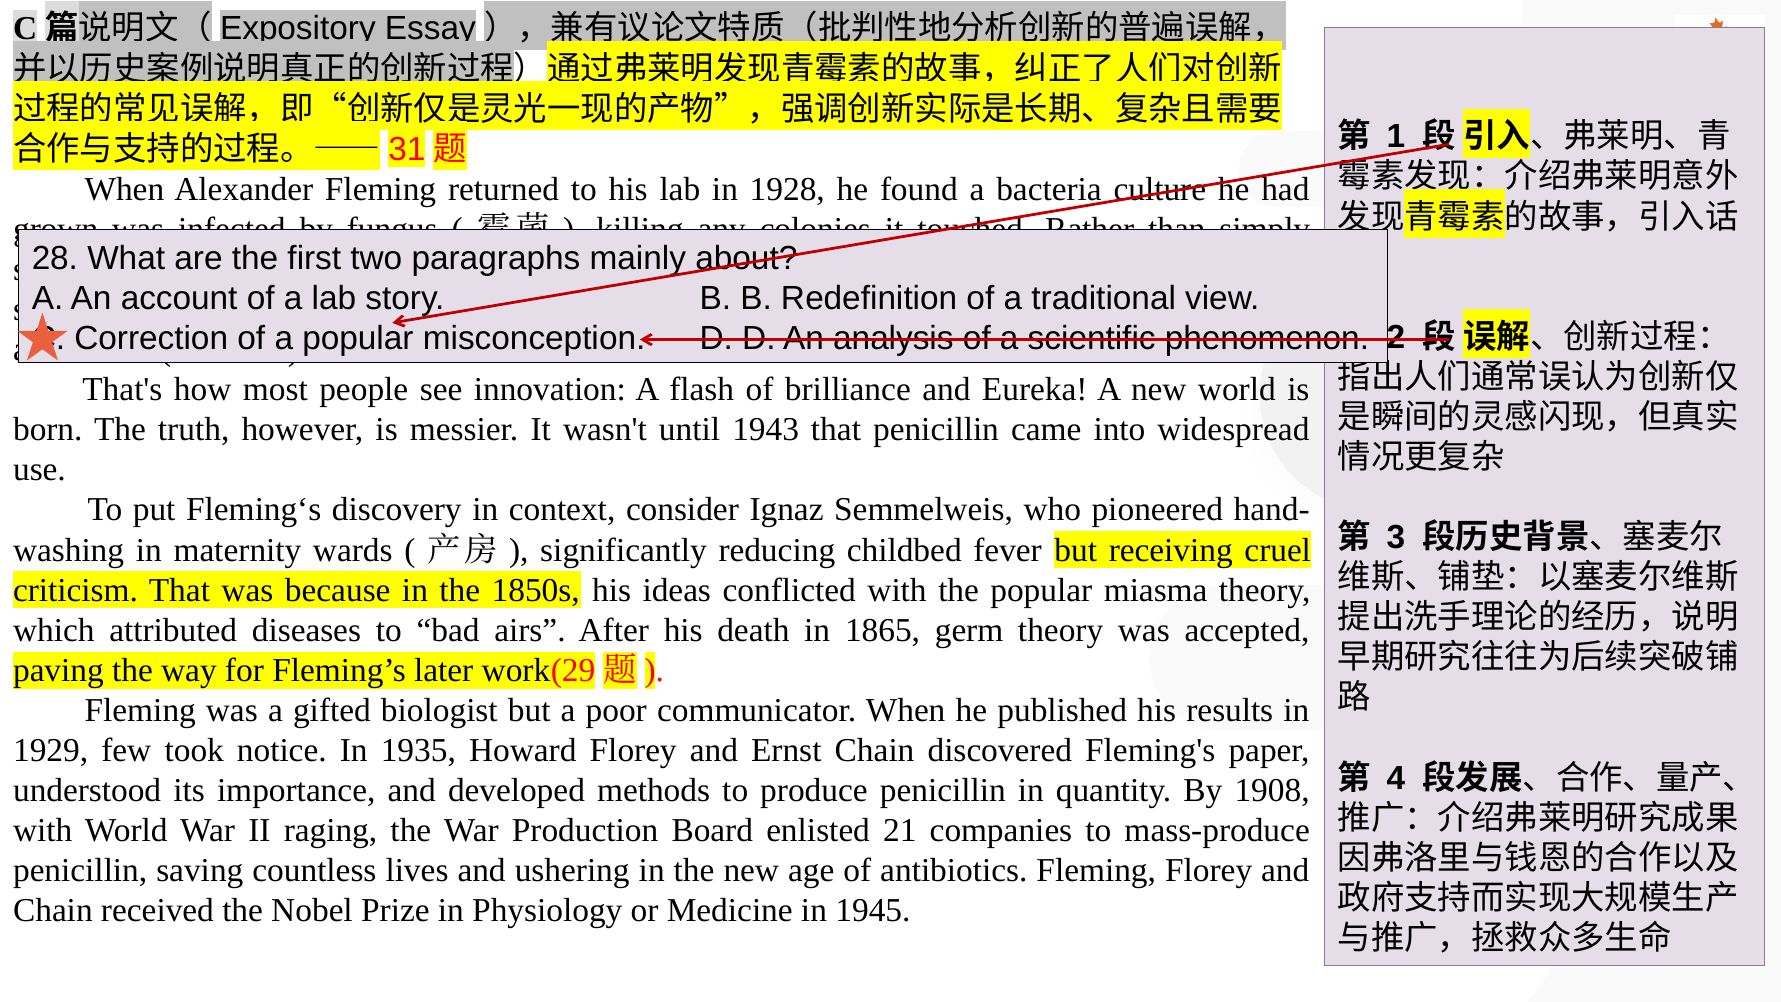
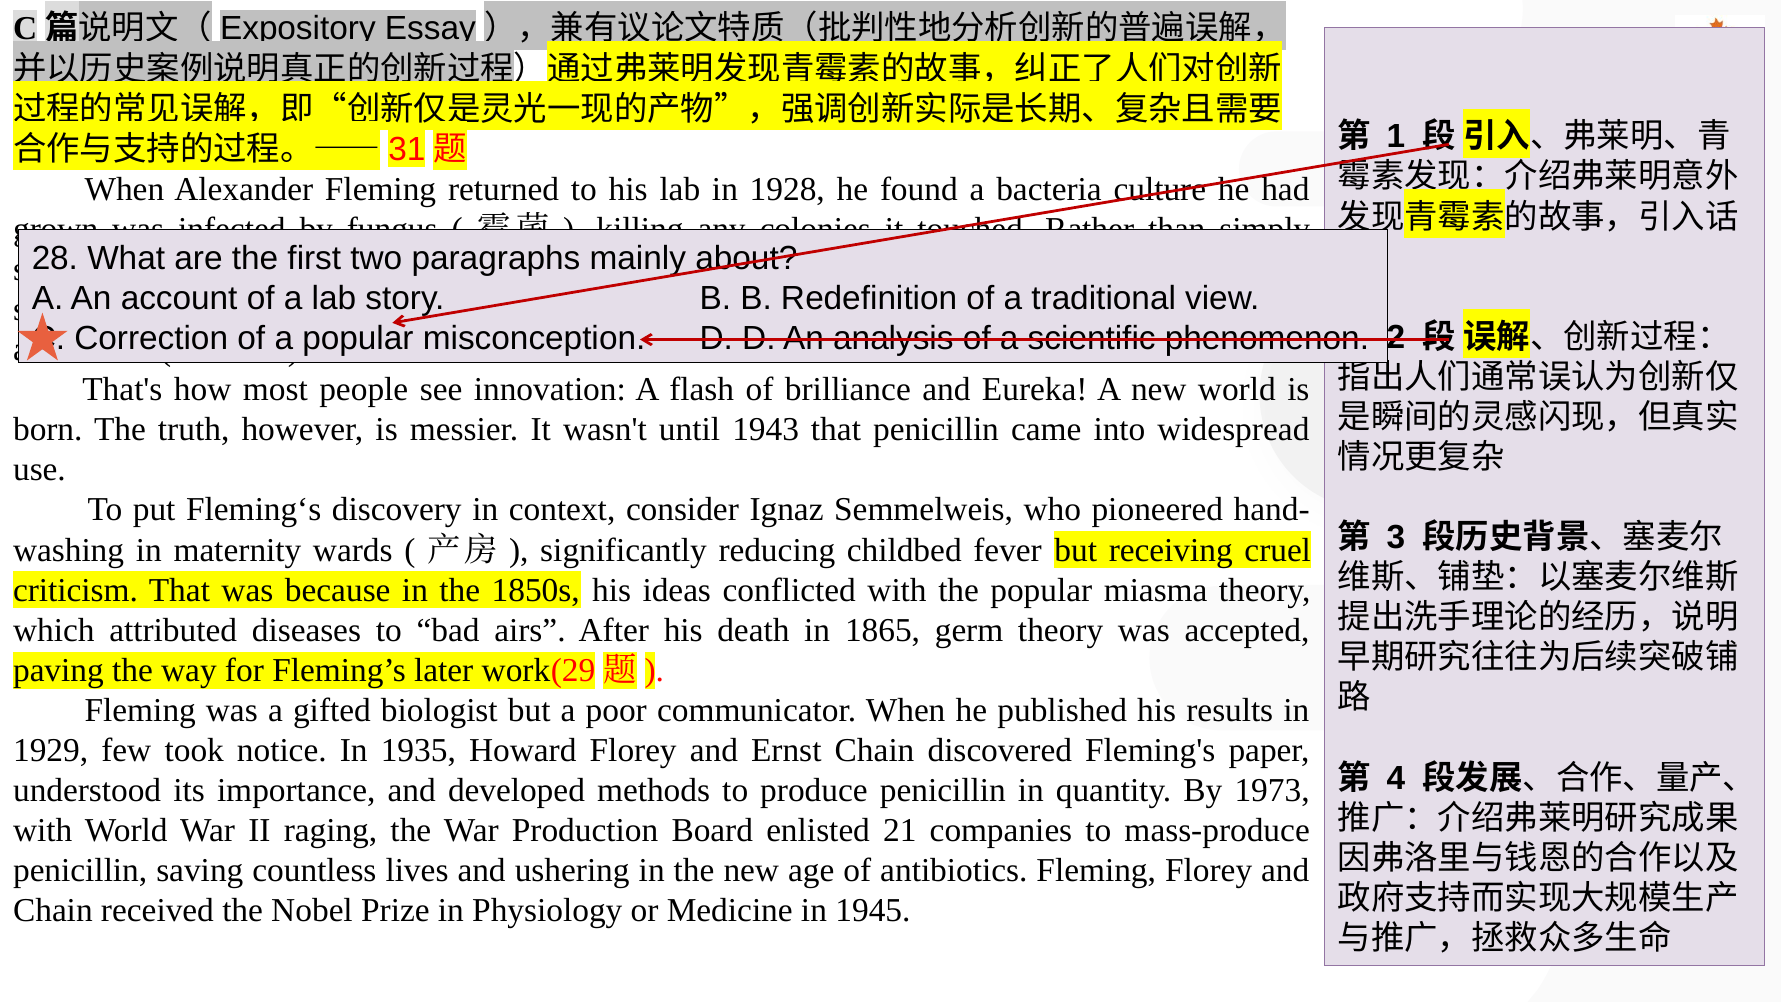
1908: 1908 -> 1973 (1272, 790)
